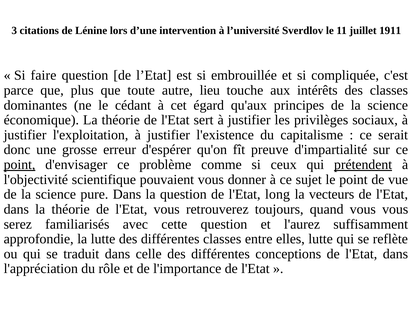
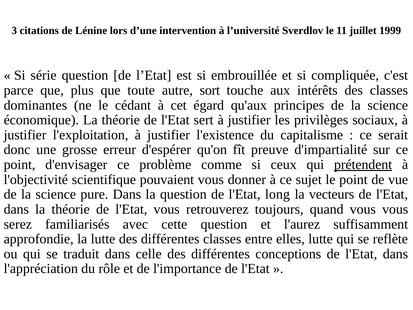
1911: 1911 -> 1999 (390, 31)
faire: faire -> série (44, 75)
lieu: lieu -> sort (210, 90)
point underline: present -> none (20, 165)
